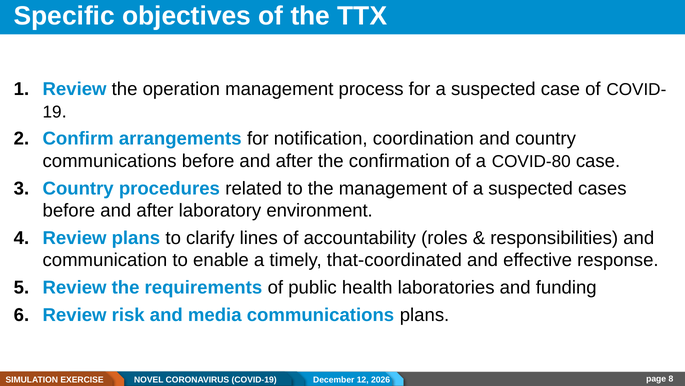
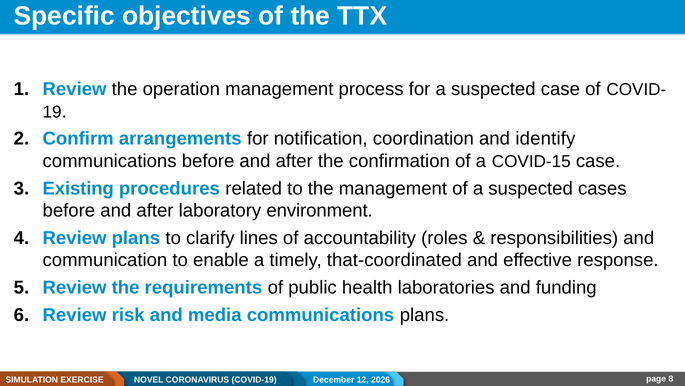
and country: country -> identify (545, 139)
COVID-80: COVID-80 -> COVID-15 (531, 161)
Country: Country -> Existing (78, 188)
